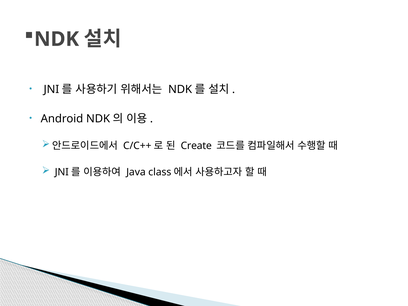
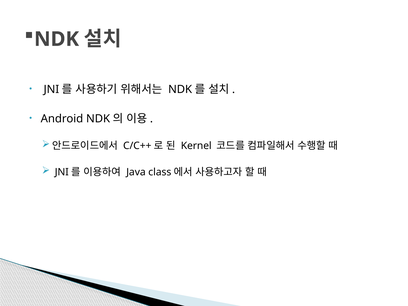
Create: Create -> Kernel (196, 146)
